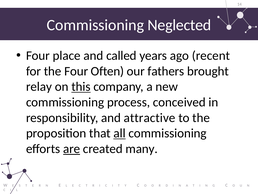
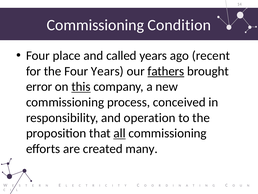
Neglected: Neglected -> Condition (179, 25)
Four Often: Often -> Years (107, 71)
fathers underline: none -> present (166, 71)
relay: relay -> error (39, 87)
attractive: attractive -> operation (150, 117)
are underline: present -> none (72, 148)
